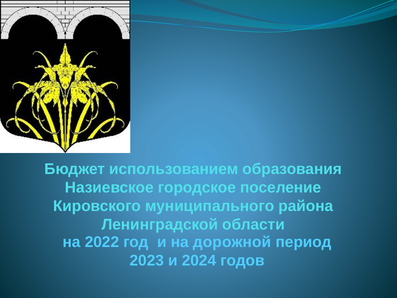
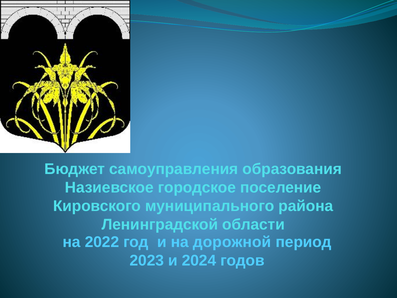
использованием: использованием -> самоуправления (174, 169)
